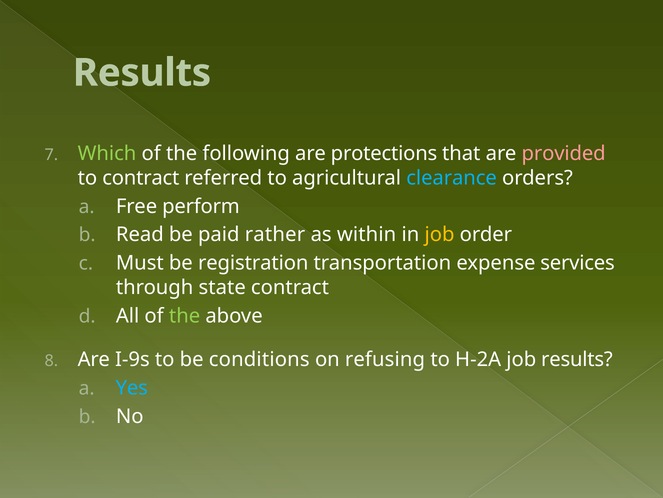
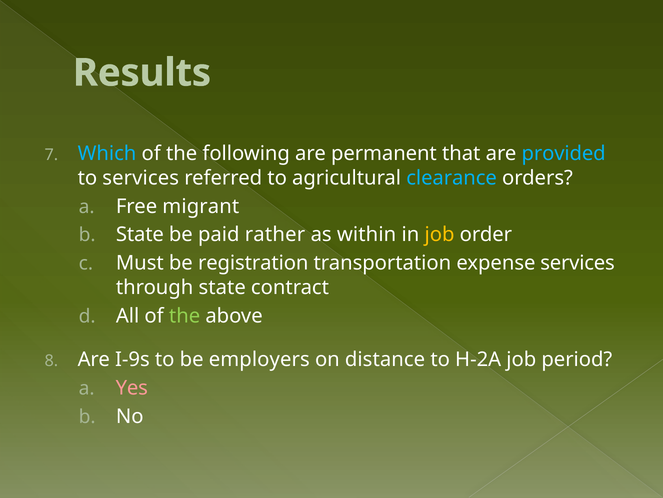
Which colour: light green -> light blue (107, 153)
protections: protections -> permanent (384, 153)
provided colour: pink -> light blue (564, 153)
to contract: contract -> services (141, 178)
perform: perform -> migrant (201, 206)
Read: Read -> State (140, 234)
conditions: conditions -> employers (259, 359)
refusing: refusing -> distance (385, 359)
job results: results -> period (577, 359)
Yes colour: light blue -> pink (132, 388)
